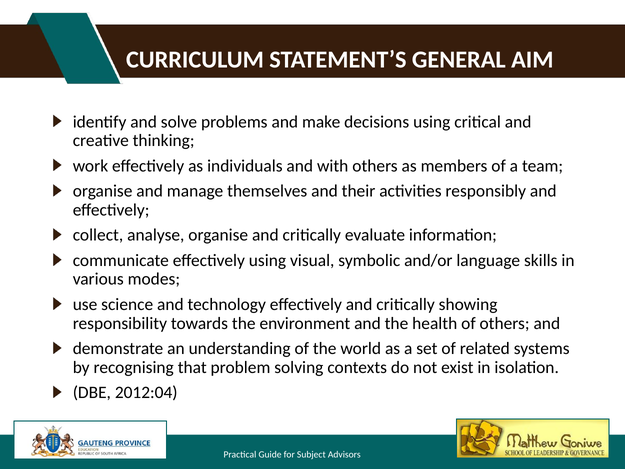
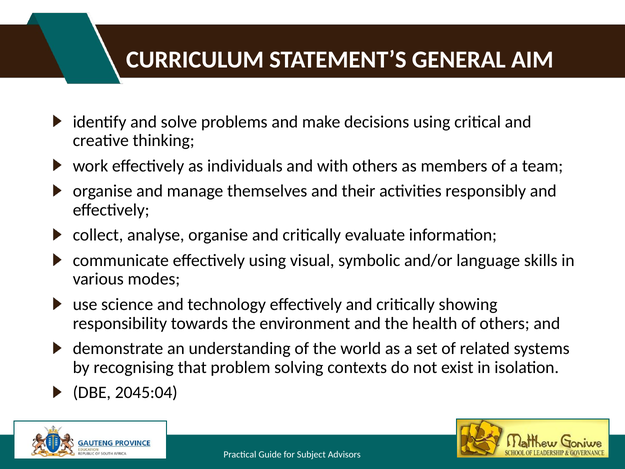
2012:04: 2012:04 -> 2045:04 (146, 392)
